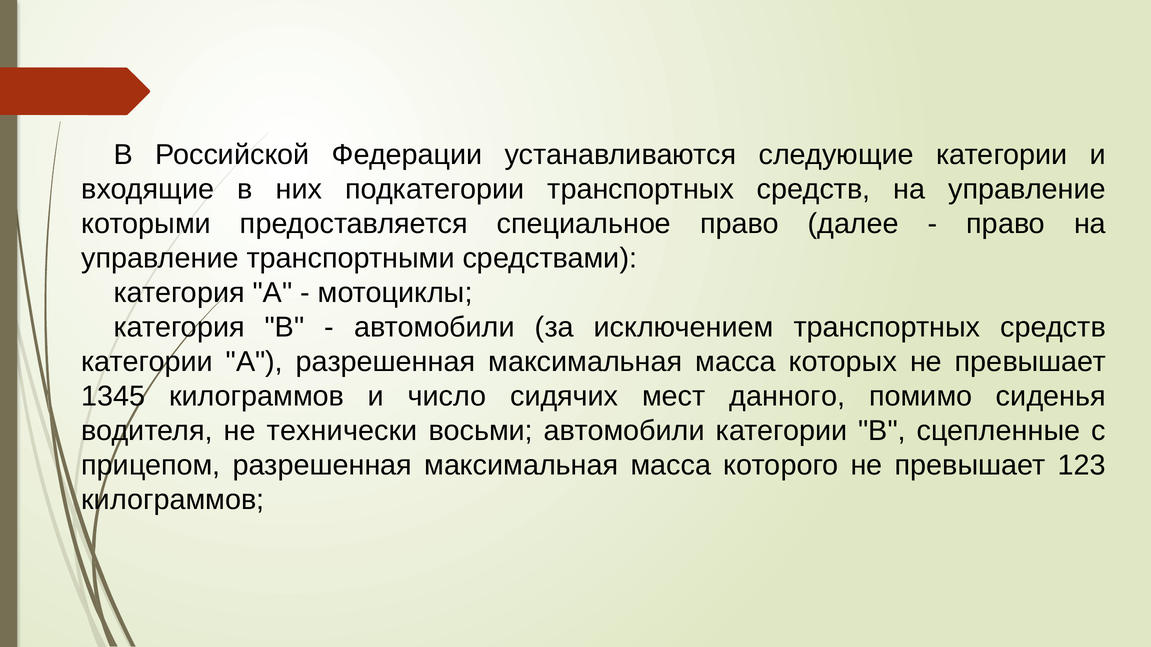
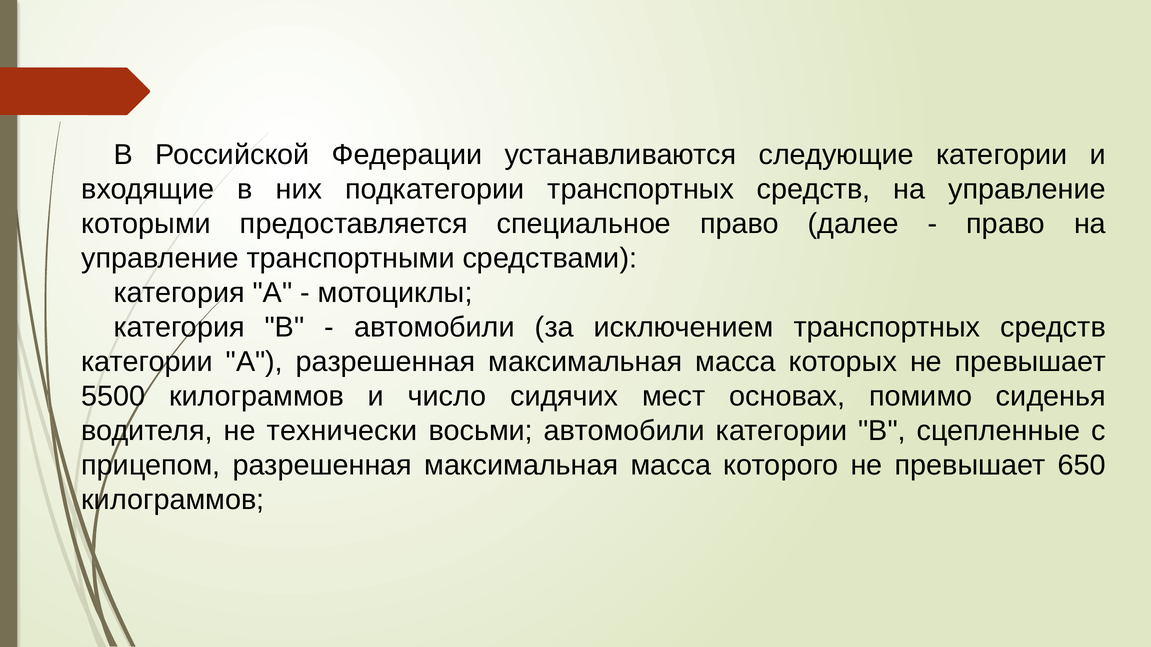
1345: 1345 -> 5500 (113, 397)
данного: данного -> основах (787, 397)
123: 123 -> 650 (1082, 466)
